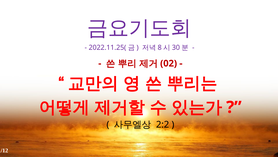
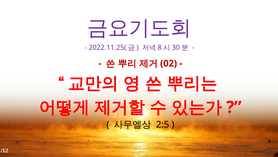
2:2: 2:2 -> 2:5 (163, 124)
